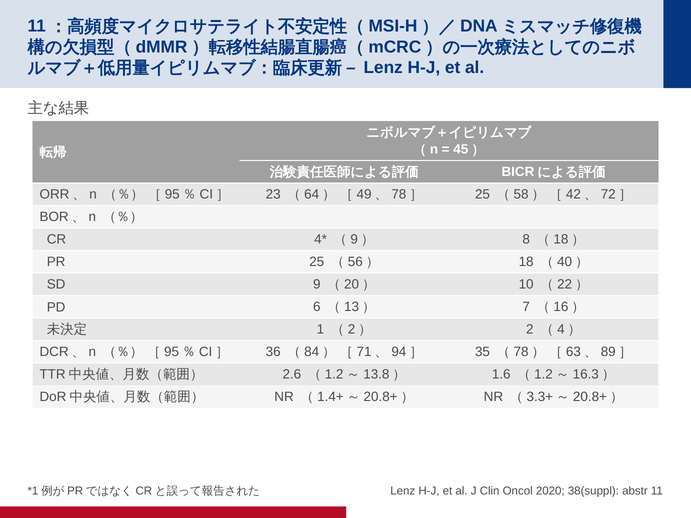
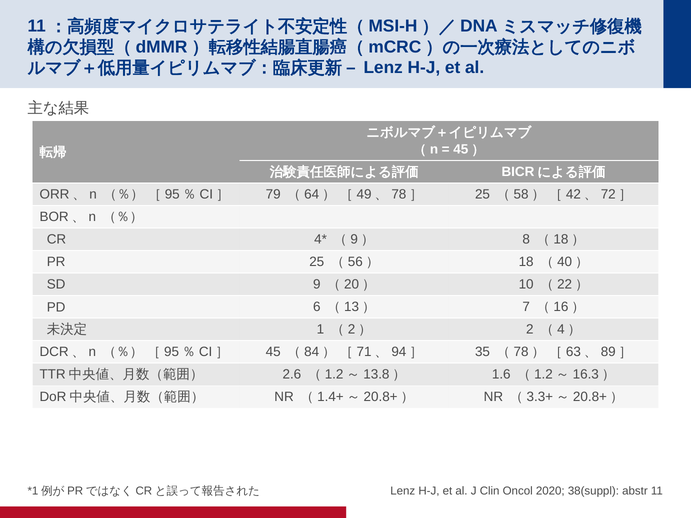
23: 23 -> 79 (273, 194)
36: 36 -> 45 (273, 352)
